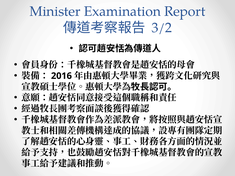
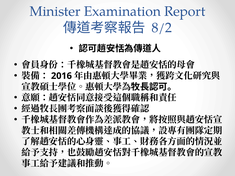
3/2: 3/2 -> 8/2 (162, 28)
